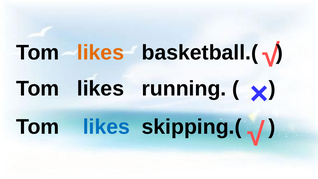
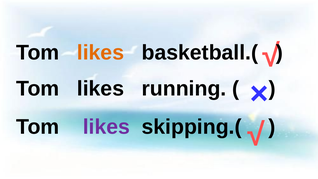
likes colour: blue -> purple (106, 127)
